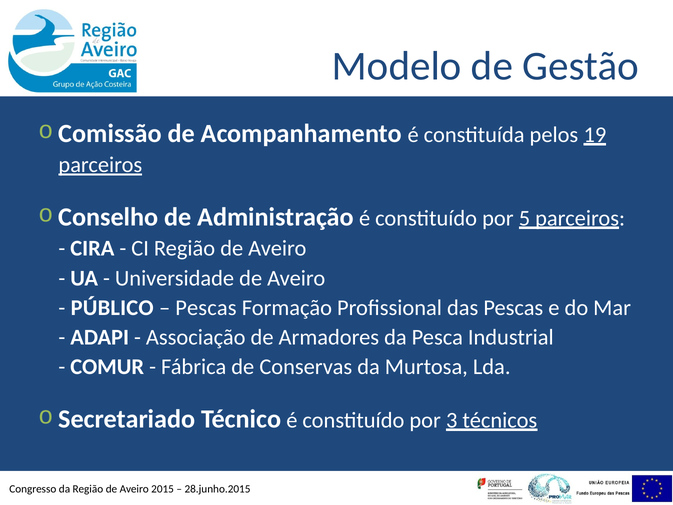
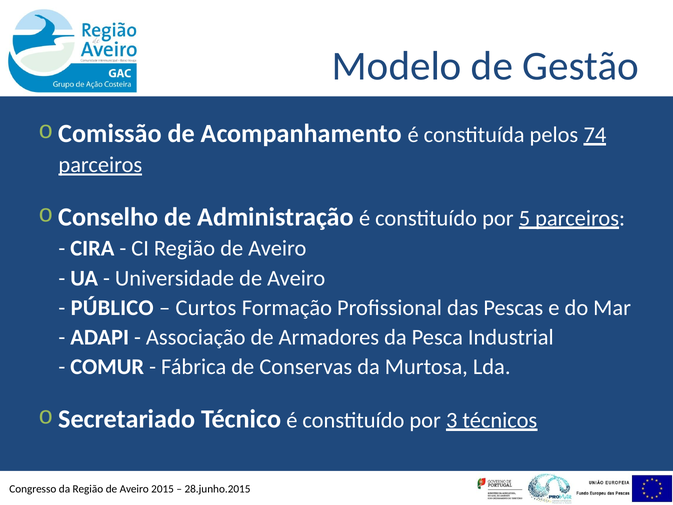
19: 19 -> 74 (595, 135)
Pescas: Pescas -> Curtos (206, 308)
